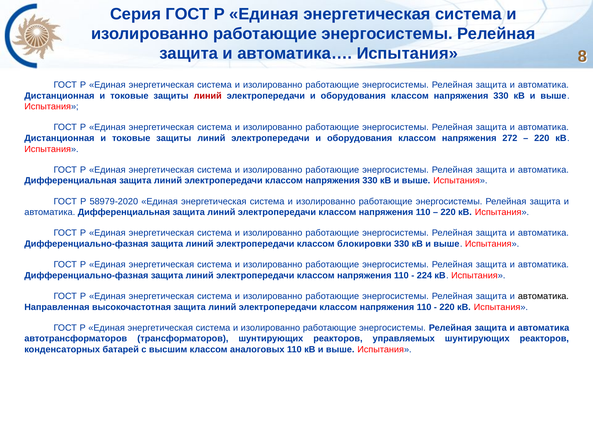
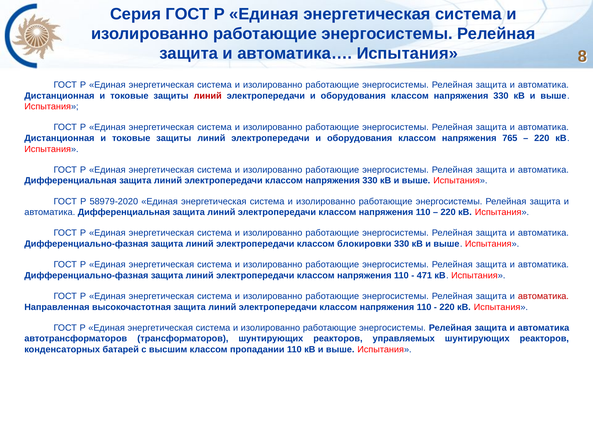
272: 272 -> 765 (510, 138)
224: 224 -> 471 (424, 276)
автоматика colour: black -> red (543, 297)
аналоговых: аналоговых -> пропадании (257, 350)
